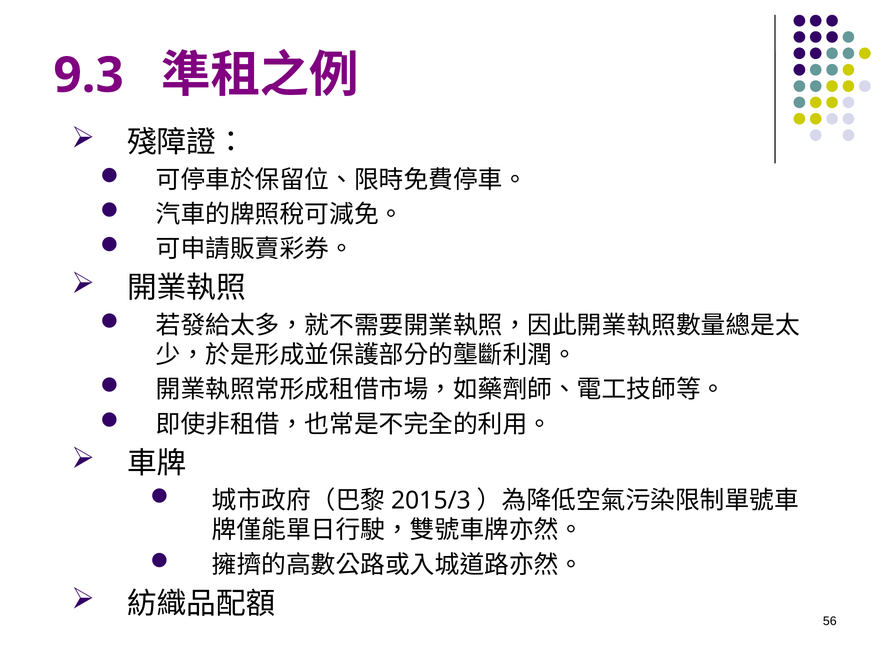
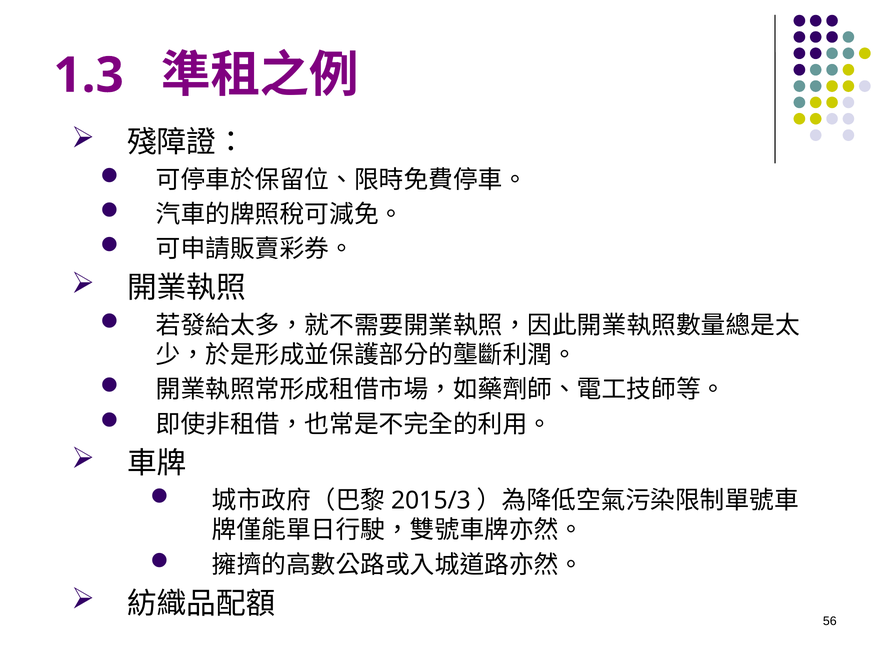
9.3: 9.3 -> 1.3 (89, 75)
